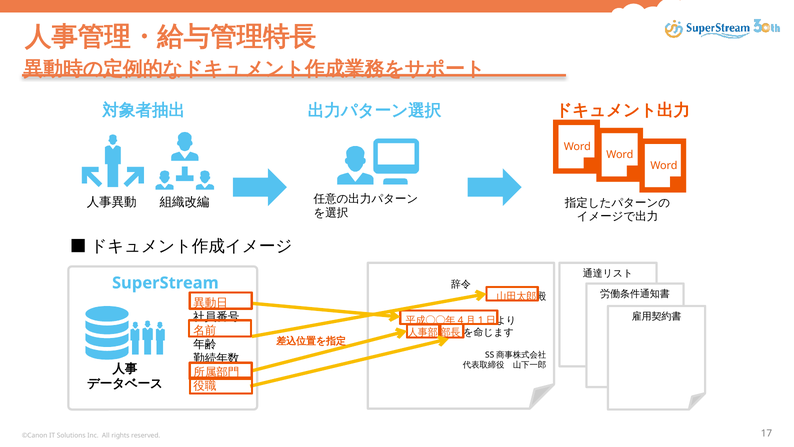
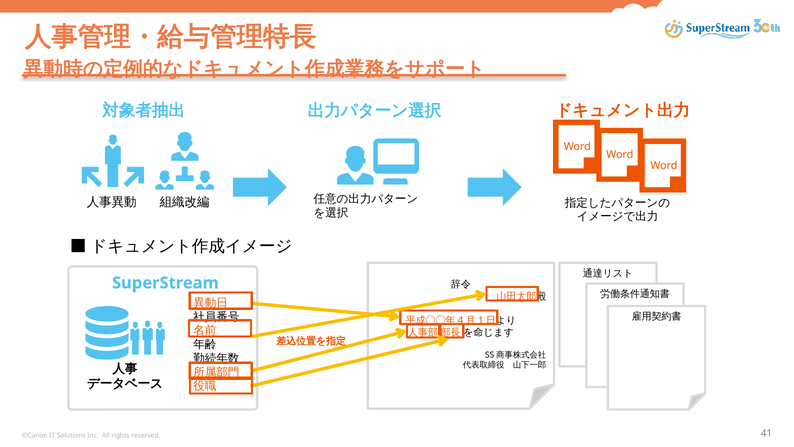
17: 17 -> 41 (767, 433)
